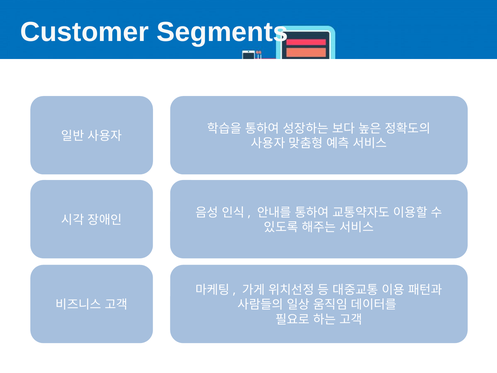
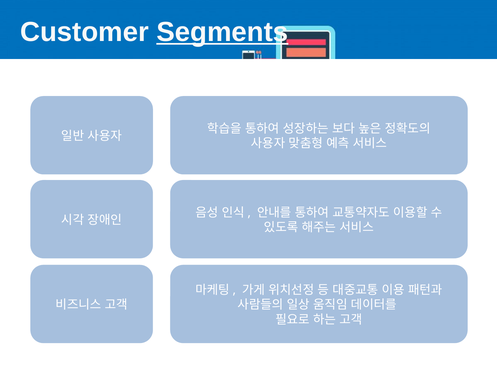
Segments underline: none -> present (222, 32)
